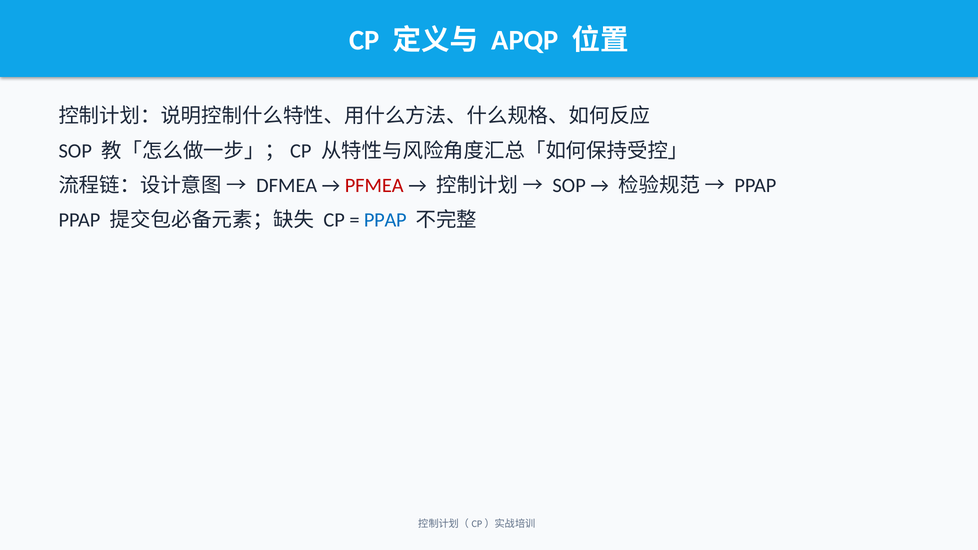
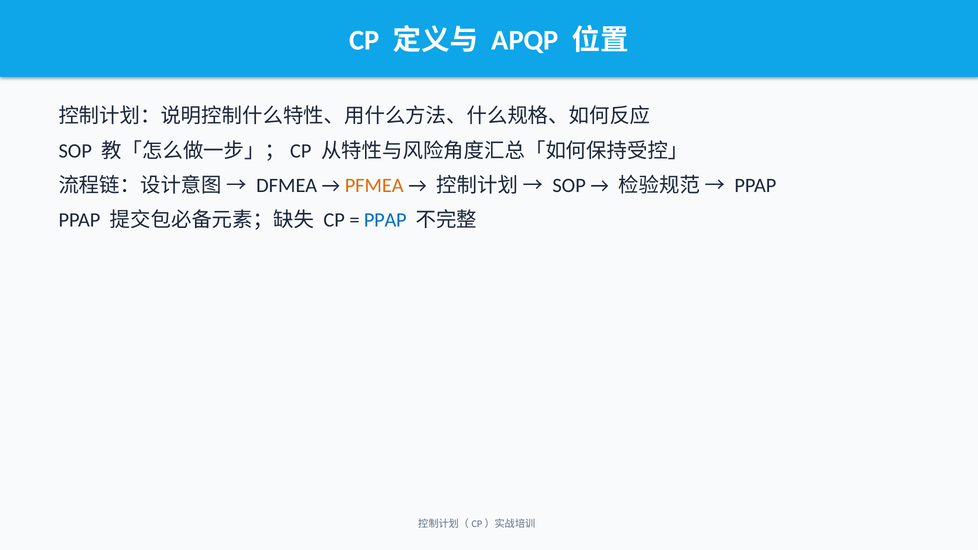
PFMEA colour: red -> orange (374, 186)
